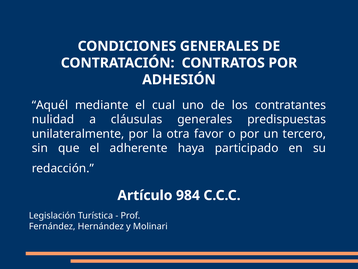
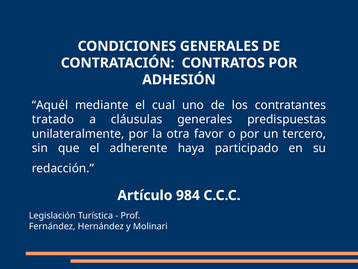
nulidad: nulidad -> tratado (53, 119)
